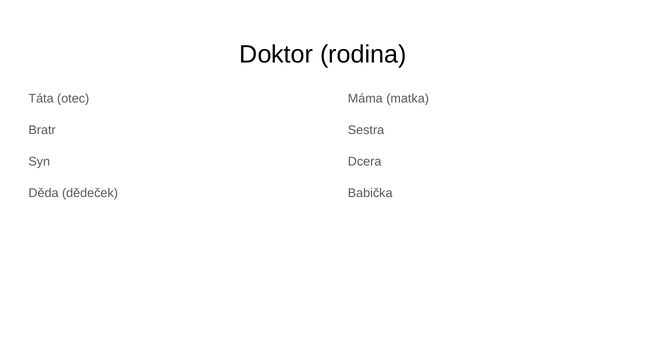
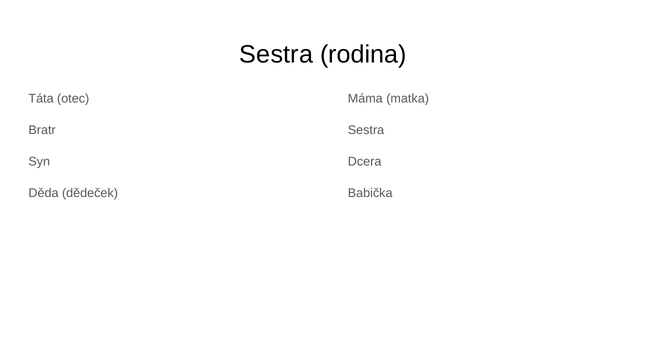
Doktor: Doktor -> Sestra (276, 55)
